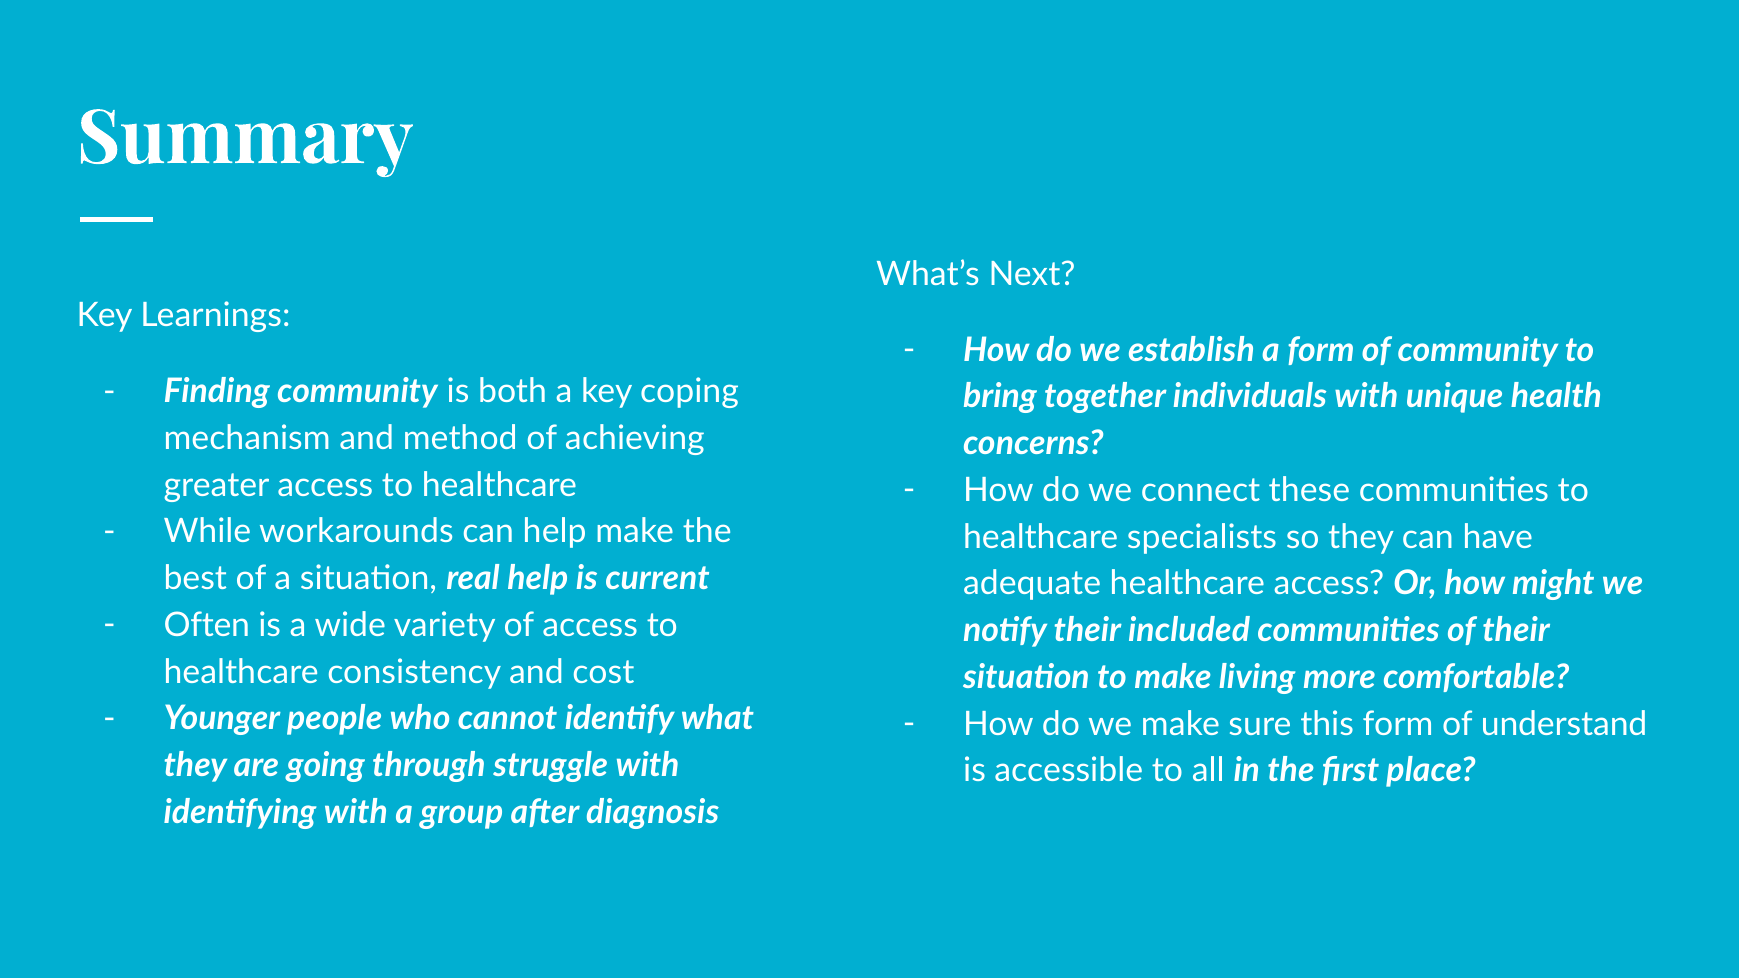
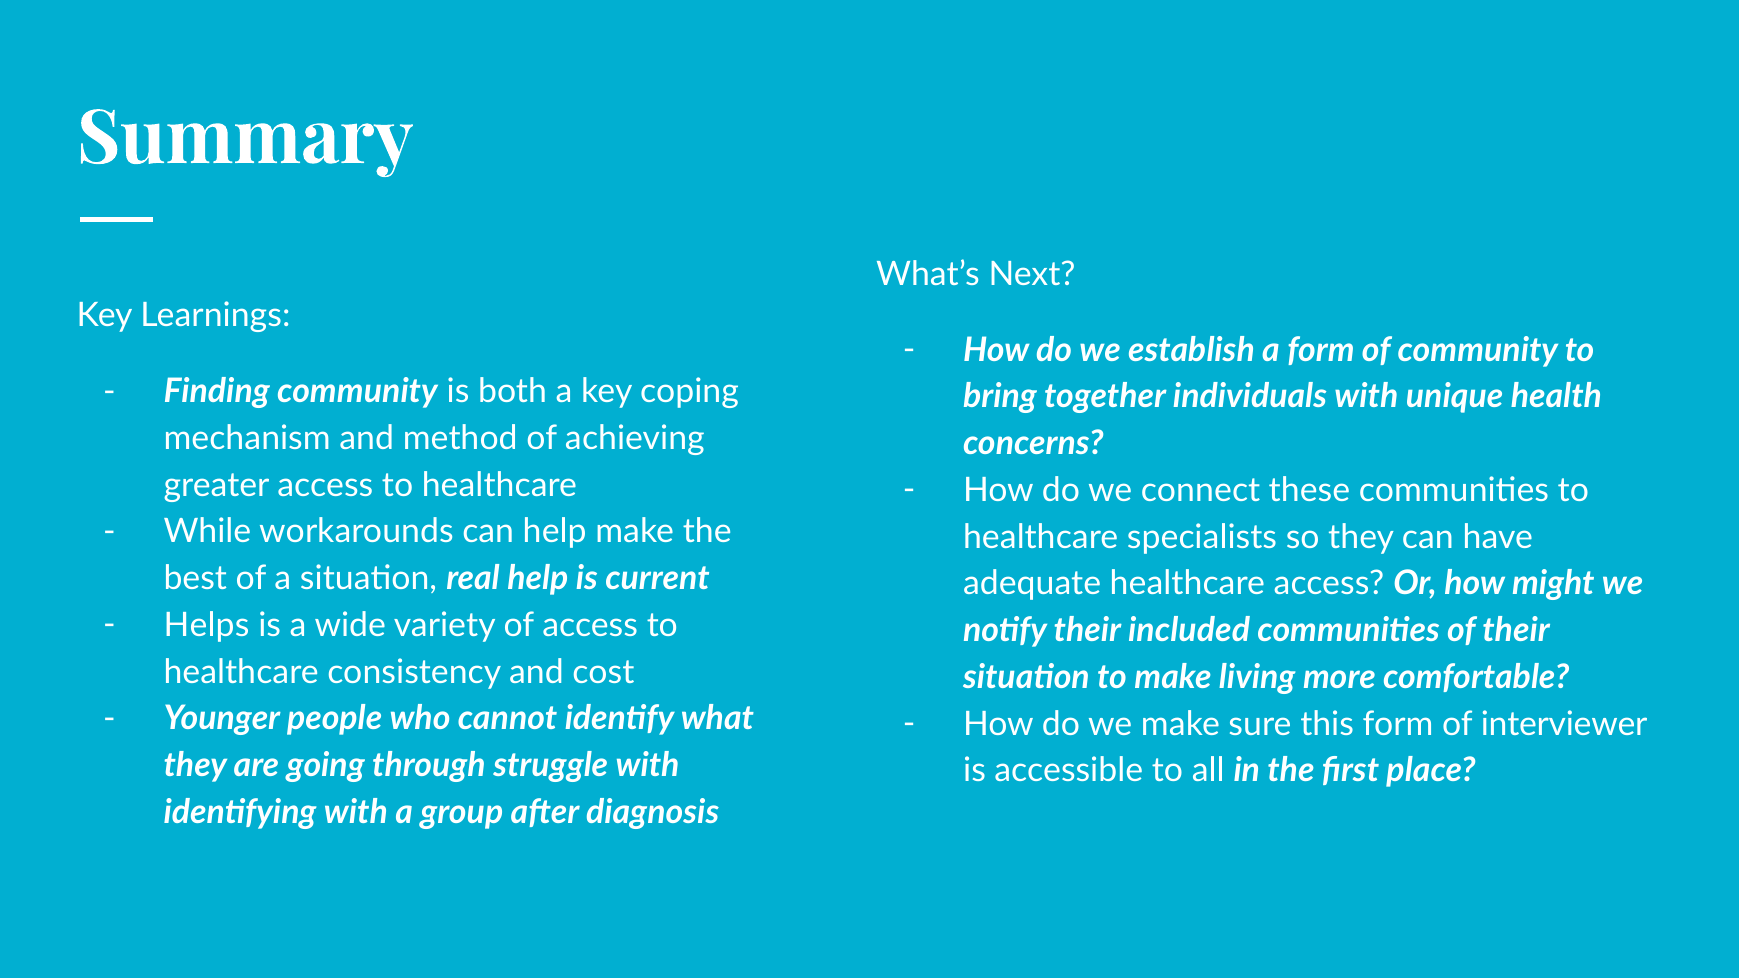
Often: Often -> Helps (207, 625)
understand: understand -> interviewer (1564, 724)
